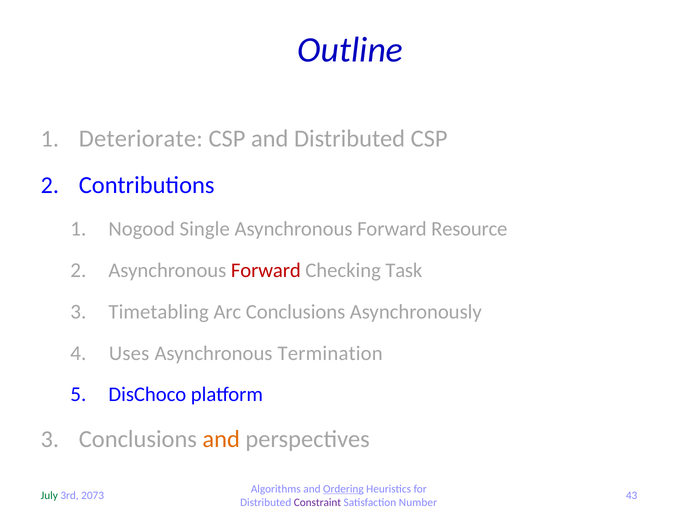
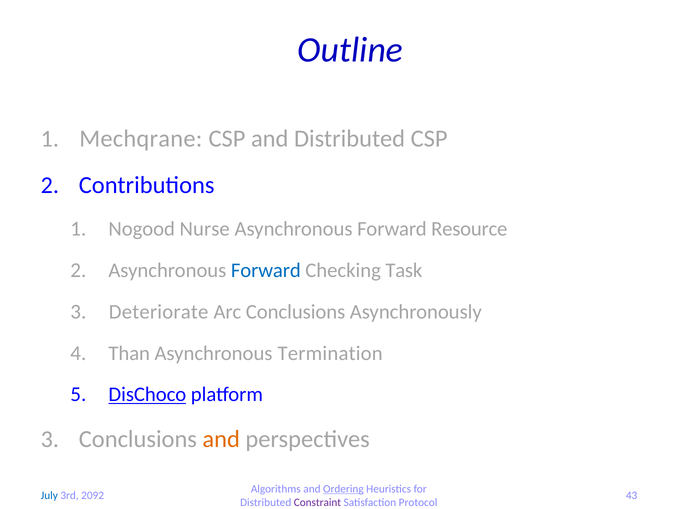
Deteriorate: Deteriorate -> Mechqrane (141, 138)
Single: Single -> Nurse (205, 229)
Forward colour: red -> blue (266, 270)
Timetabling: Timetabling -> Deteriorate (159, 311)
Uses: Uses -> Than (129, 353)
DisChoco underline: none -> present (147, 394)
July colour: green -> blue (49, 495)
2073: 2073 -> 2092 (93, 495)
Number: Number -> Protocol (418, 502)
